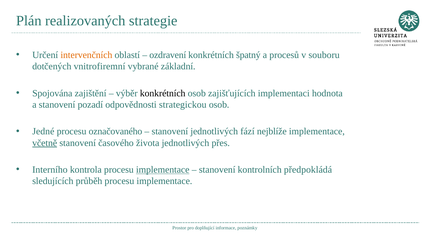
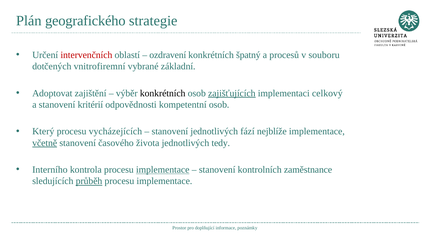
realizovaných: realizovaných -> geografického (85, 21)
intervenčních colour: orange -> red (86, 55)
Spojována: Spojována -> Adoptovat (52, 93)
zajišťujících underline: none -> present (232, 93)
hodnota: hodnota -> celkový (327, 93)
pozadí: pozadí -> kritérií (90, 105)
strategickou: strategickou -> kompetentní (183, 105)
Jedné: Jedné -> Který (43, 131)
označovaného: označovaného -> vycházejících (115, 131)
přes: přes -> tedy (221, 143)
předpokládá: předpokládá -> zaměstnance (308, 170)
průběh underline: none -> present (89, 181)
